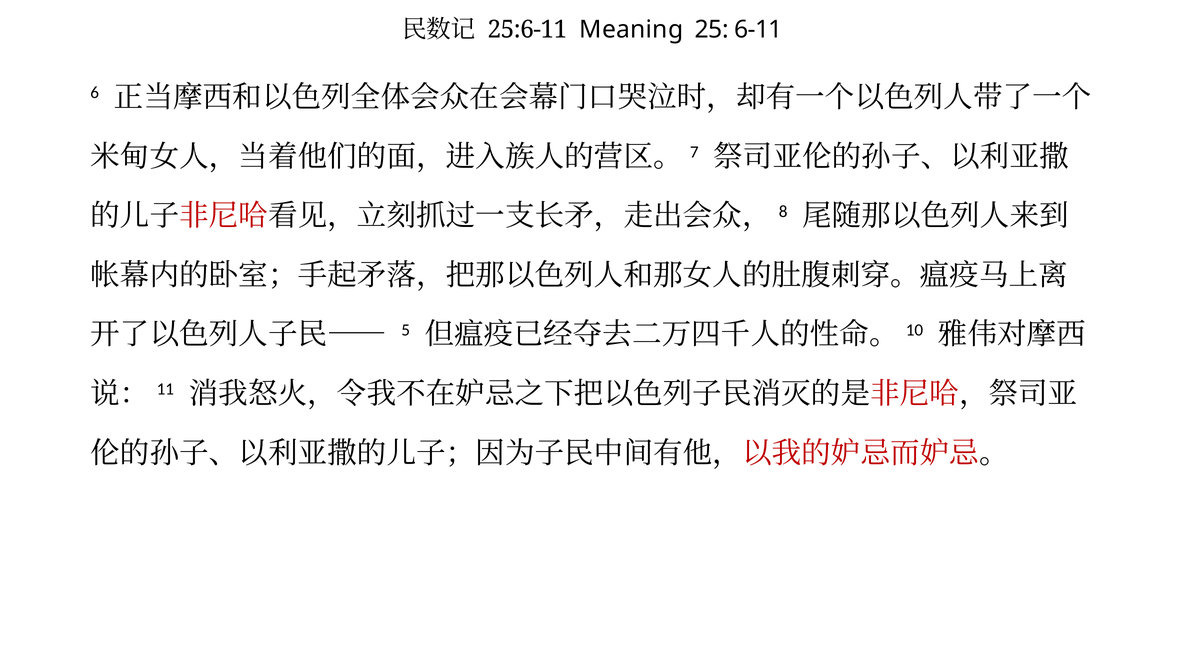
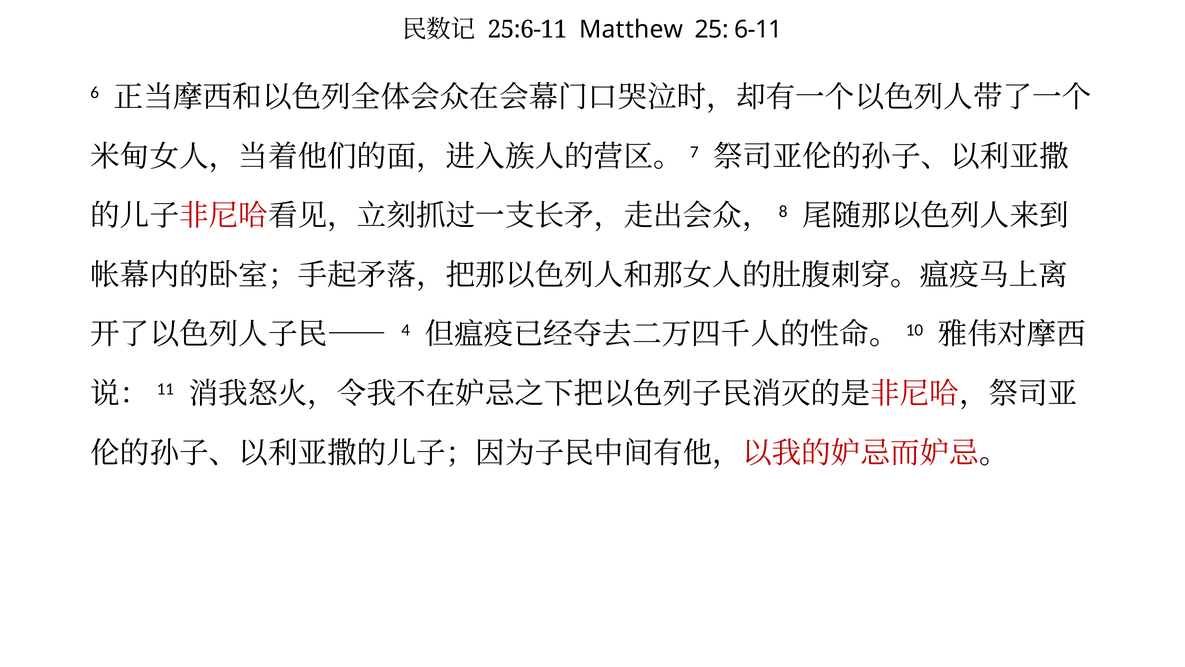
Meaning: Meaning -> Matthew (631, 30)
5: 5 -> 4 (406, 330)
